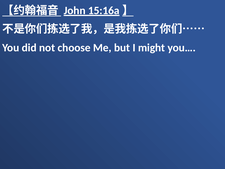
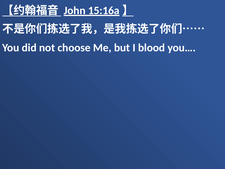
might: might -> blood (152, 48)
